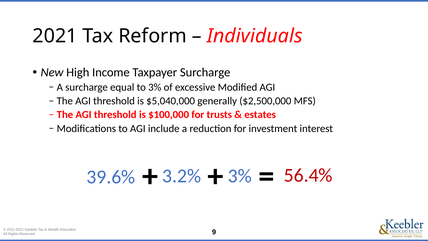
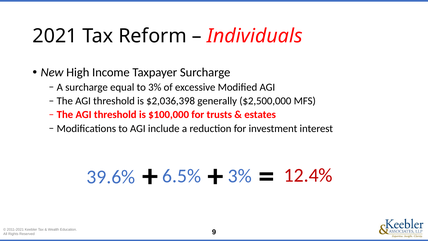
$5,040,000: $5,040,000 -> $2,036,398 (171, 101)
56.4%: 56.4% -> 12.4% (308, 175)
3.2%: 3.2% -> 6.5% (182, 176)
